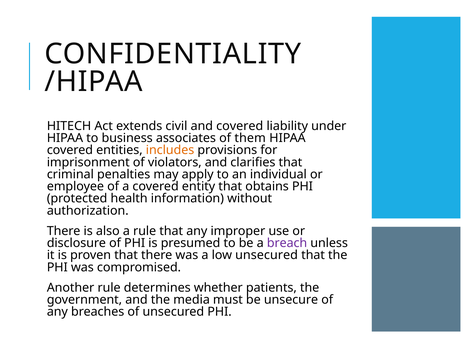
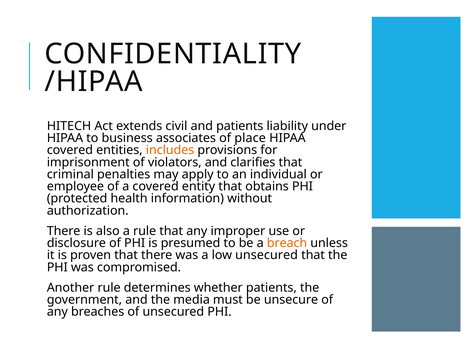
and covered: covered -> patients (240, 126)
them: them -> place (250, 138)
breach colour: purple -> orange (287, 244)
